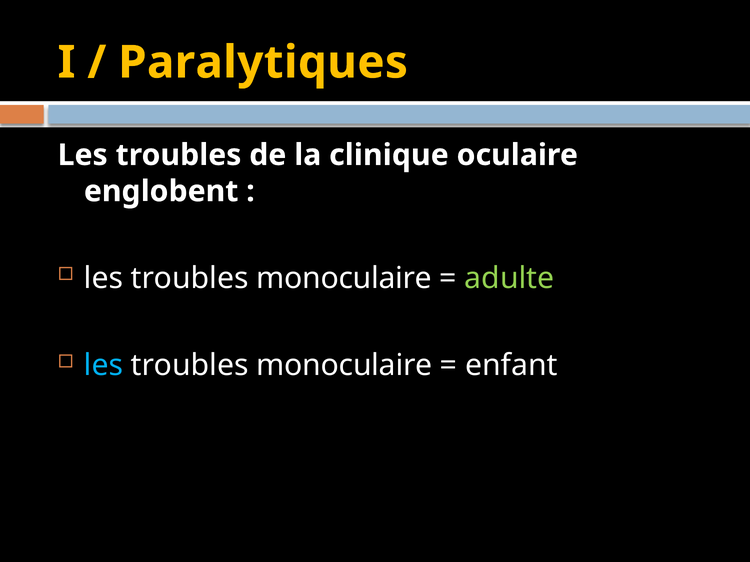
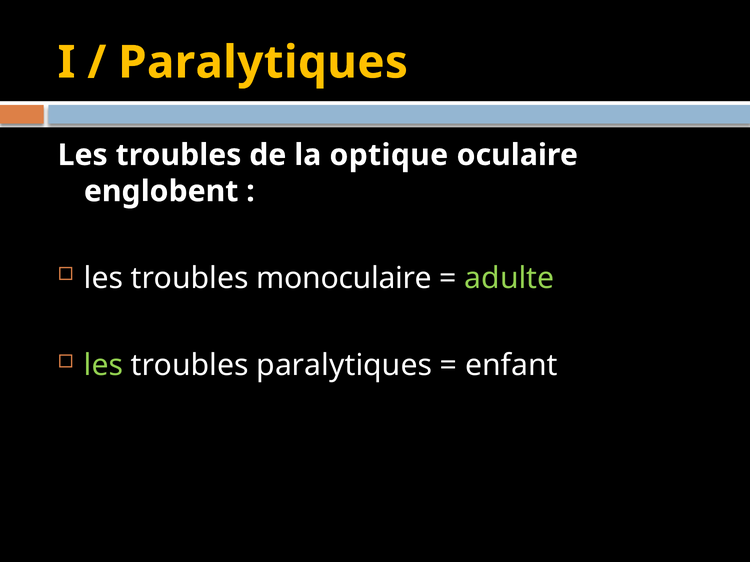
clinique: clinique -> optique (389, 155)
les colour: light blue -> light green (104, 366)
monoculaire: monoculaire -> paralytiques (344, 366)
